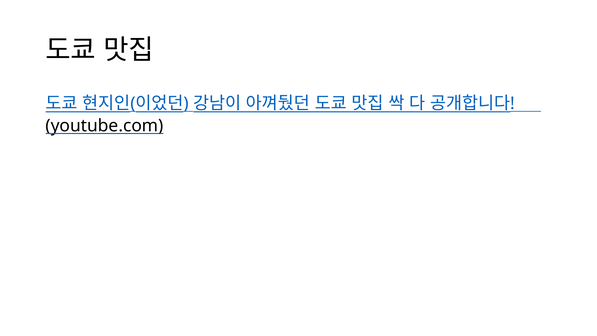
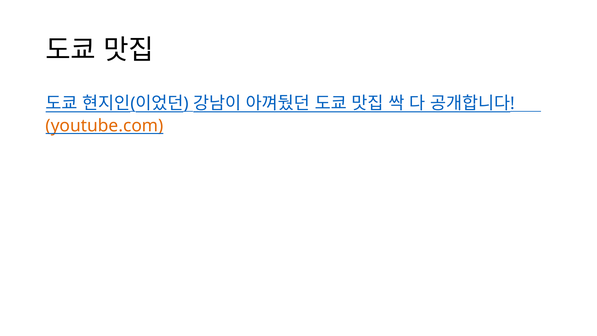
youtube.com colour: black -> orange (104, 126)
